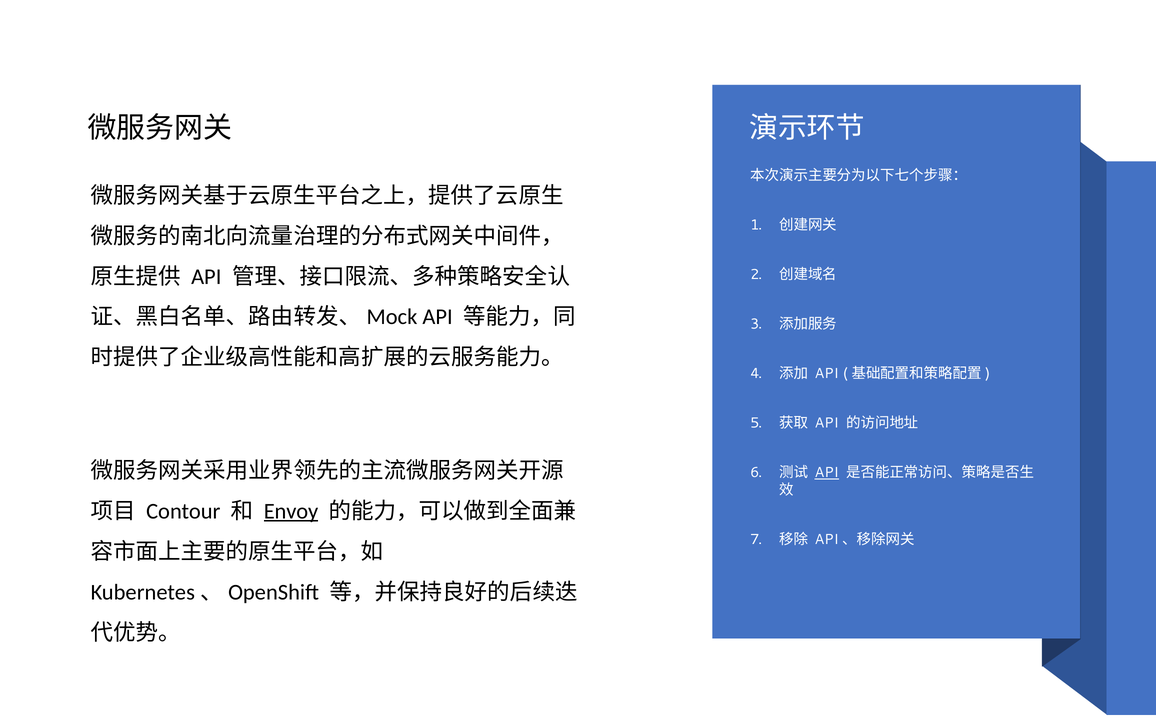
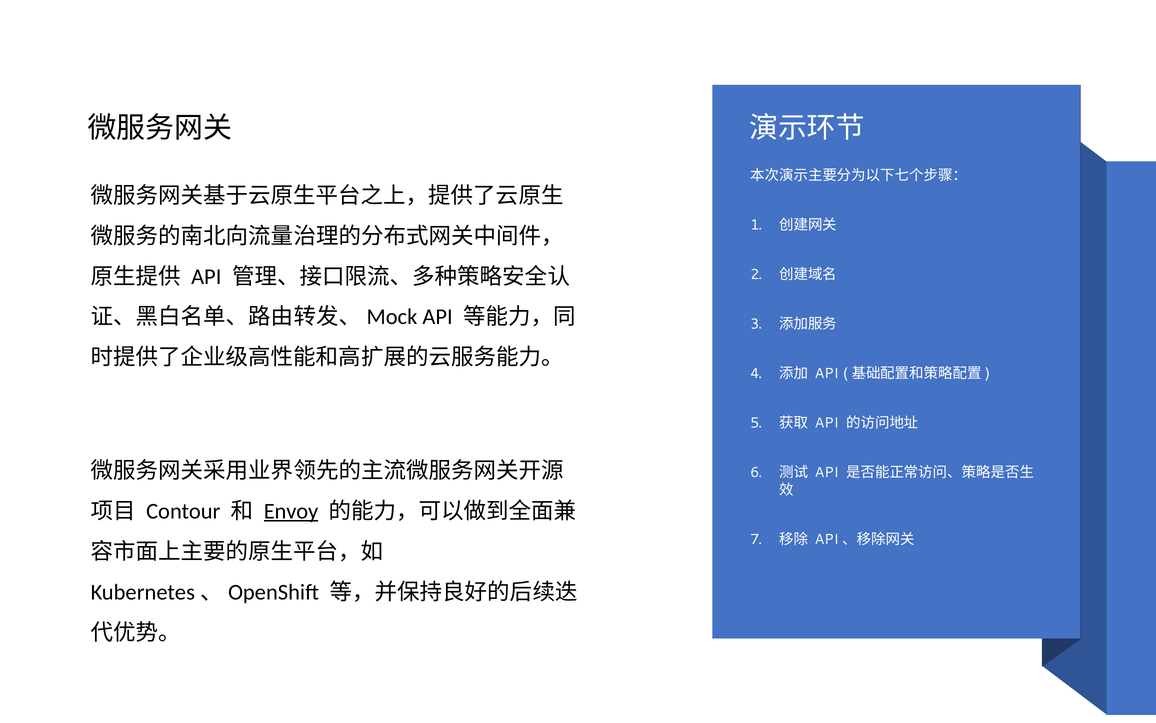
API underline: present -> none (827, 472)
